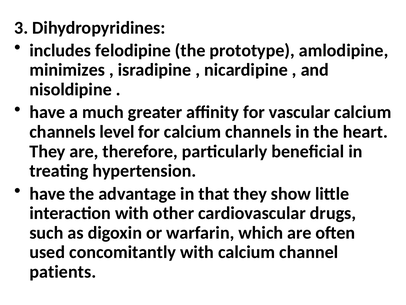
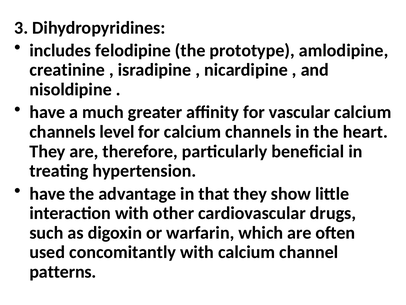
minimizes: minimizes -> creatinine (67, 70)
patients: patients -> patterns (63, 271)
